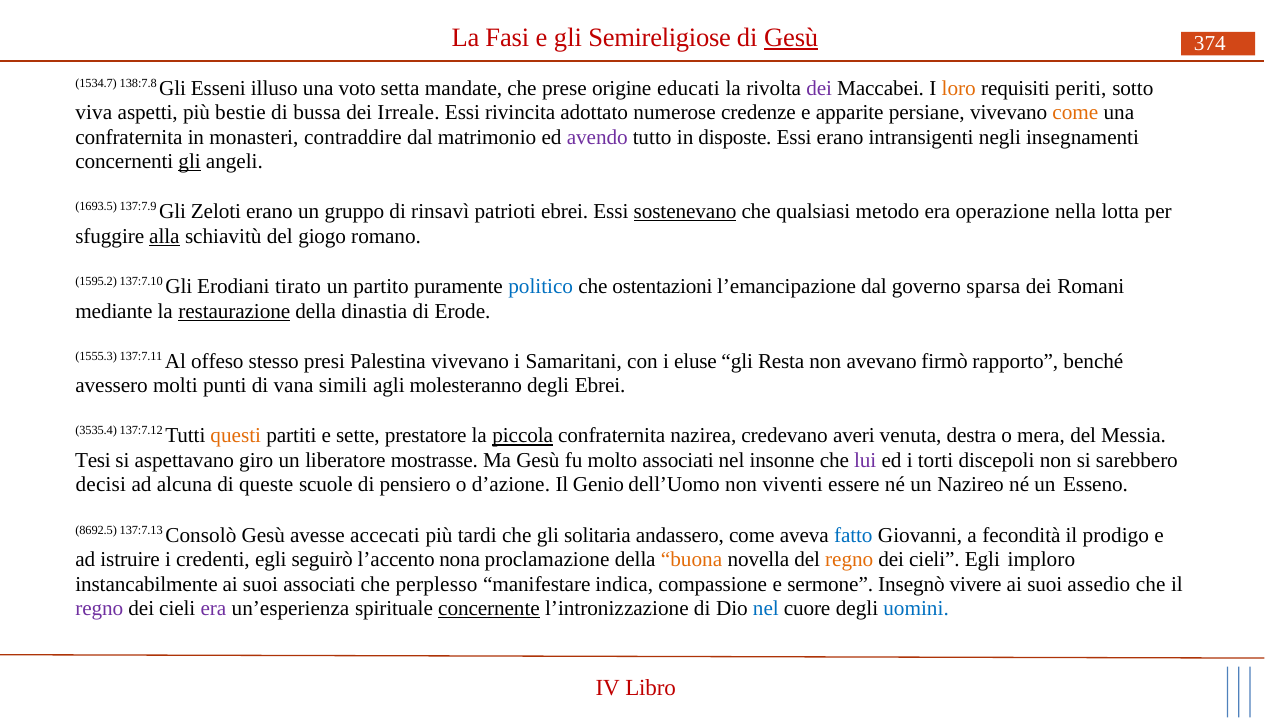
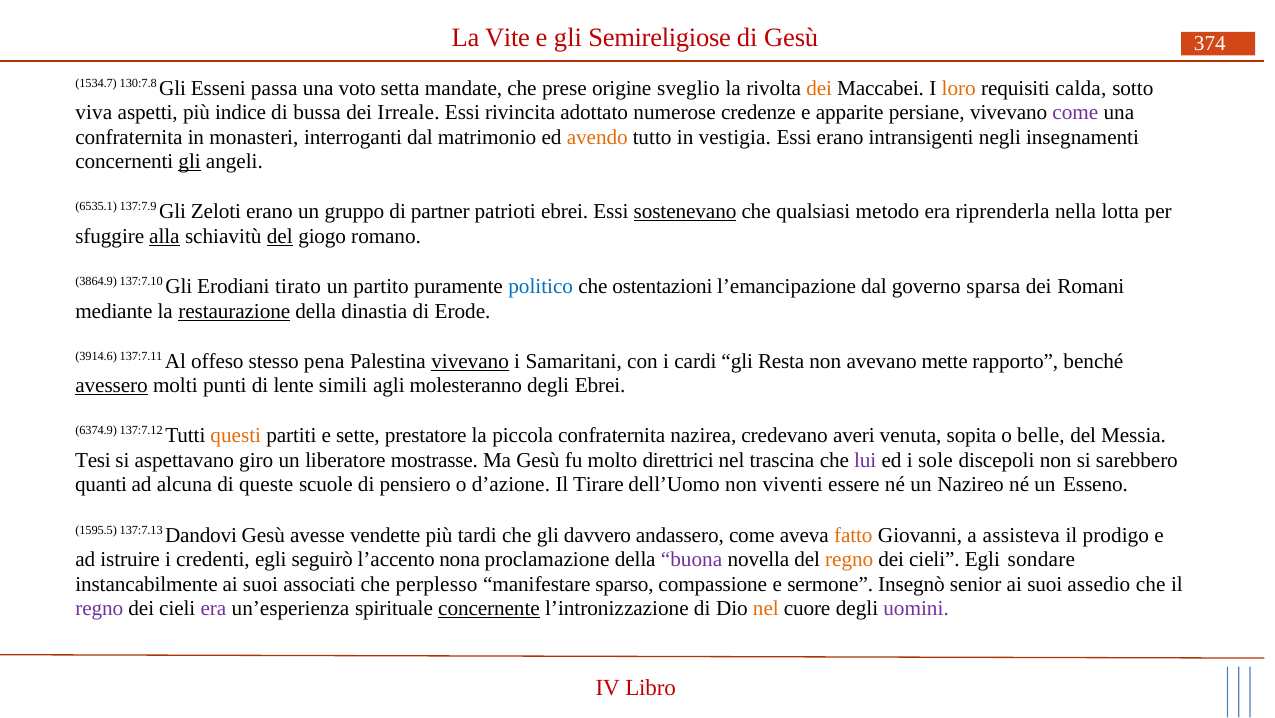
Fasi: Fasi -> Vite (507, 38)
Gesù underline: present -> none (791, 38)
138:7.8: 138:7.8 -> 130:7.8 (138, 83)
illuso: illuso -> passa (274, 88)
educati: educati -> sveglio (688, 88)
dei colour: purple -> orange (819, 88)
periti: periti -> calda (1081, 88)
bestie: bestie -> indice (241, 113)
come colour: orange -> purple (1075, 113)
contraddire: contraddire -> interroganti (353, 137)
avendo colour: purple -> orange (597, 137)
disposte: disposte -> vestigia (735, 137)
1693.5: 1693.5 -> 6535.1 (96, 206)
rinsavì: rinsavì -> partner (440, 212)
operazione: operazione -> riprenderla (1003, 212)
del underline: none -> present (280, 236)
1595.2: 1595.2 -> 3864.9 (96, 281)
1555.3: 1555.3 -> 3914.6 (96, 356)
presi: presi -> pena (324, 361)
vivevano underline: none -> present (470, 361)
eluse: eluse -> cardi (695, 361)
firmò: firmò -> mette (945, 361)
avessero underline: none -> present (112, 386)
vana: vana -> lente (294, 386)
3535.4: 3535.4 -> 6374.9 (96, 431)
piccola underline: present -> none (523, 436)
destra: destra -> sopita (972, 436)
mera: mera -> belle (1041, 436)
molto associati: associati -> direttrici (678, 460)
insonne: insonne -> trascina (782, 460)
torti: torti -> sole (935, 460)
decisi: decisi -> quanti (101, 485)
Genio: Genio -> Tirare (598, 485)
8692.5: 8692.5 -> 1595.5 (96, 530)
Consolò: Consolò -> Dandovi (201, 535)
accecati: accecati -> vendette (385, 535)
solitaria: solitaria -> davvero (597, 535)
fatto colour: blue -> orange (853, 535)
fecondità: fecondità -> assisteva (1021, 535)
buona colour: orange -> purple (692, 560)
imploro: imploro -> sondare (1041, 560)
indica: indica -> sparso (624, 584)
vivere: vivere -> senior (976, 584)
nel colour: blue -> orange (766, 609)
uomini colour: blue -> purple (916, 609)
